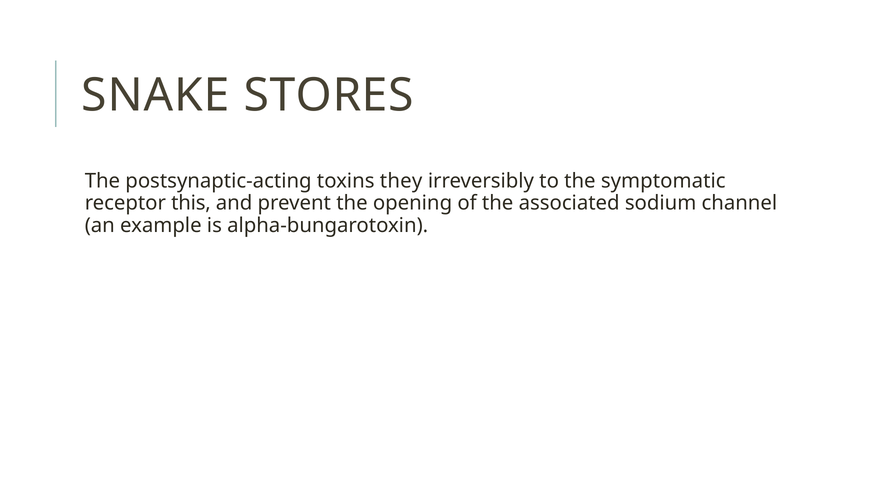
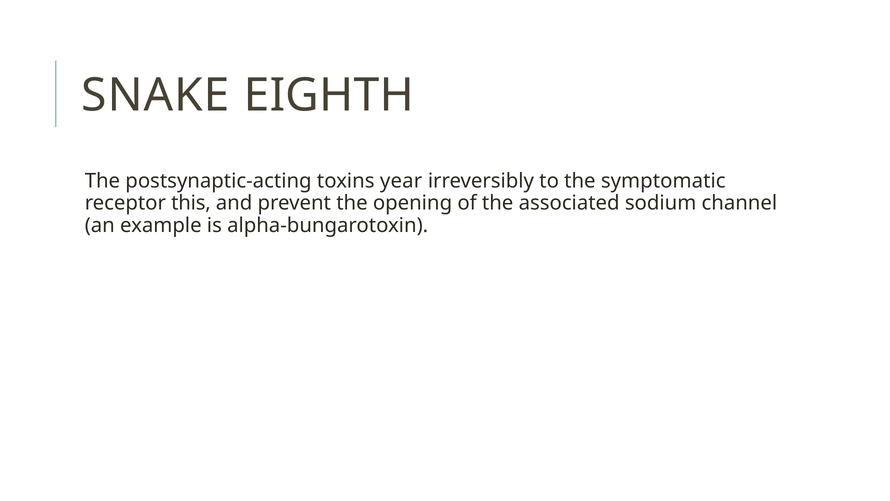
STORES: STORES -> EIGHTH (329, 95)
they: they -> year (401, 181)
